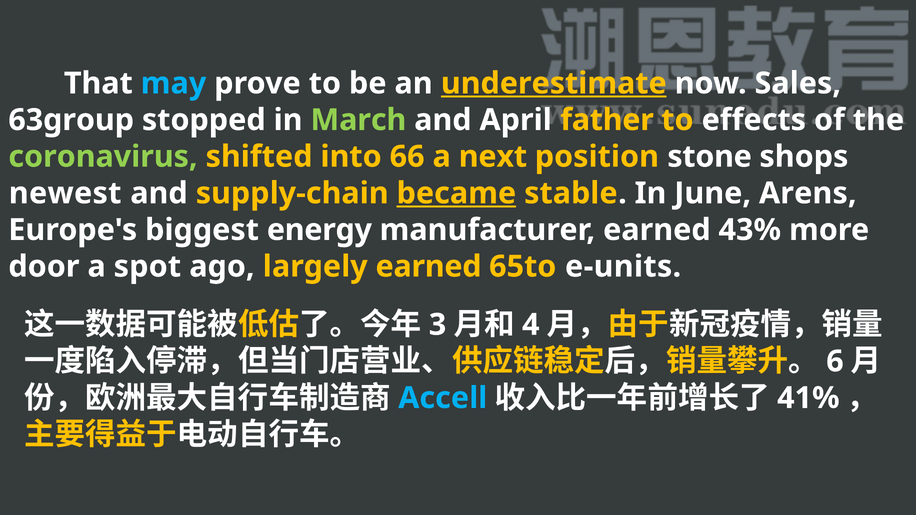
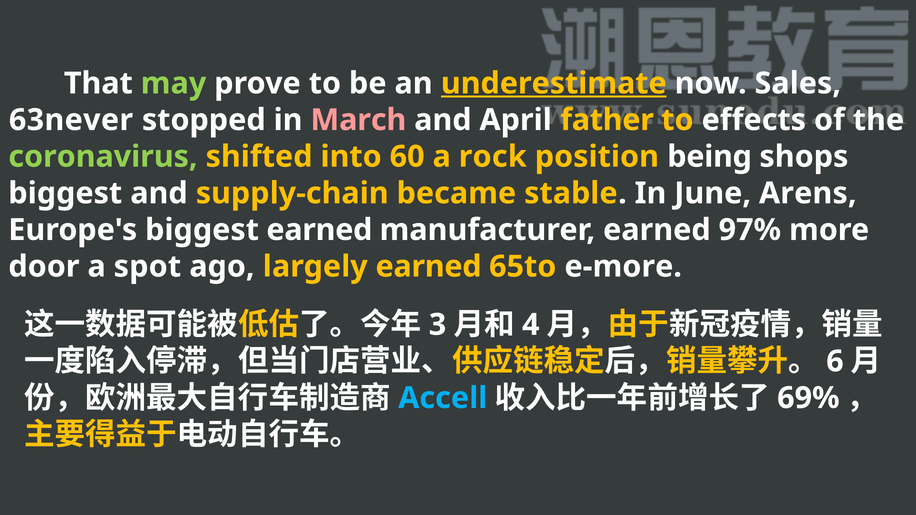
may colour: light blue -> light green (174, 83)
63group: 63group -> 63never (71, 120)
March colour: light green -> pink (358, 120)
66: 66 -> 60 (407, 157)
next: next -> rock (493, 157)
stone: stone -> being (710, 157)
newest: newest -> biggest (65, 193)
became underline: present -> none (456, 193)
biggest energy: energy -> earned (319, 230)
43%: 43% -> 97% (750, 230)
e-units: e-units -> e-more (623, 267)
41%: 41% -> 69% (808, 398)
